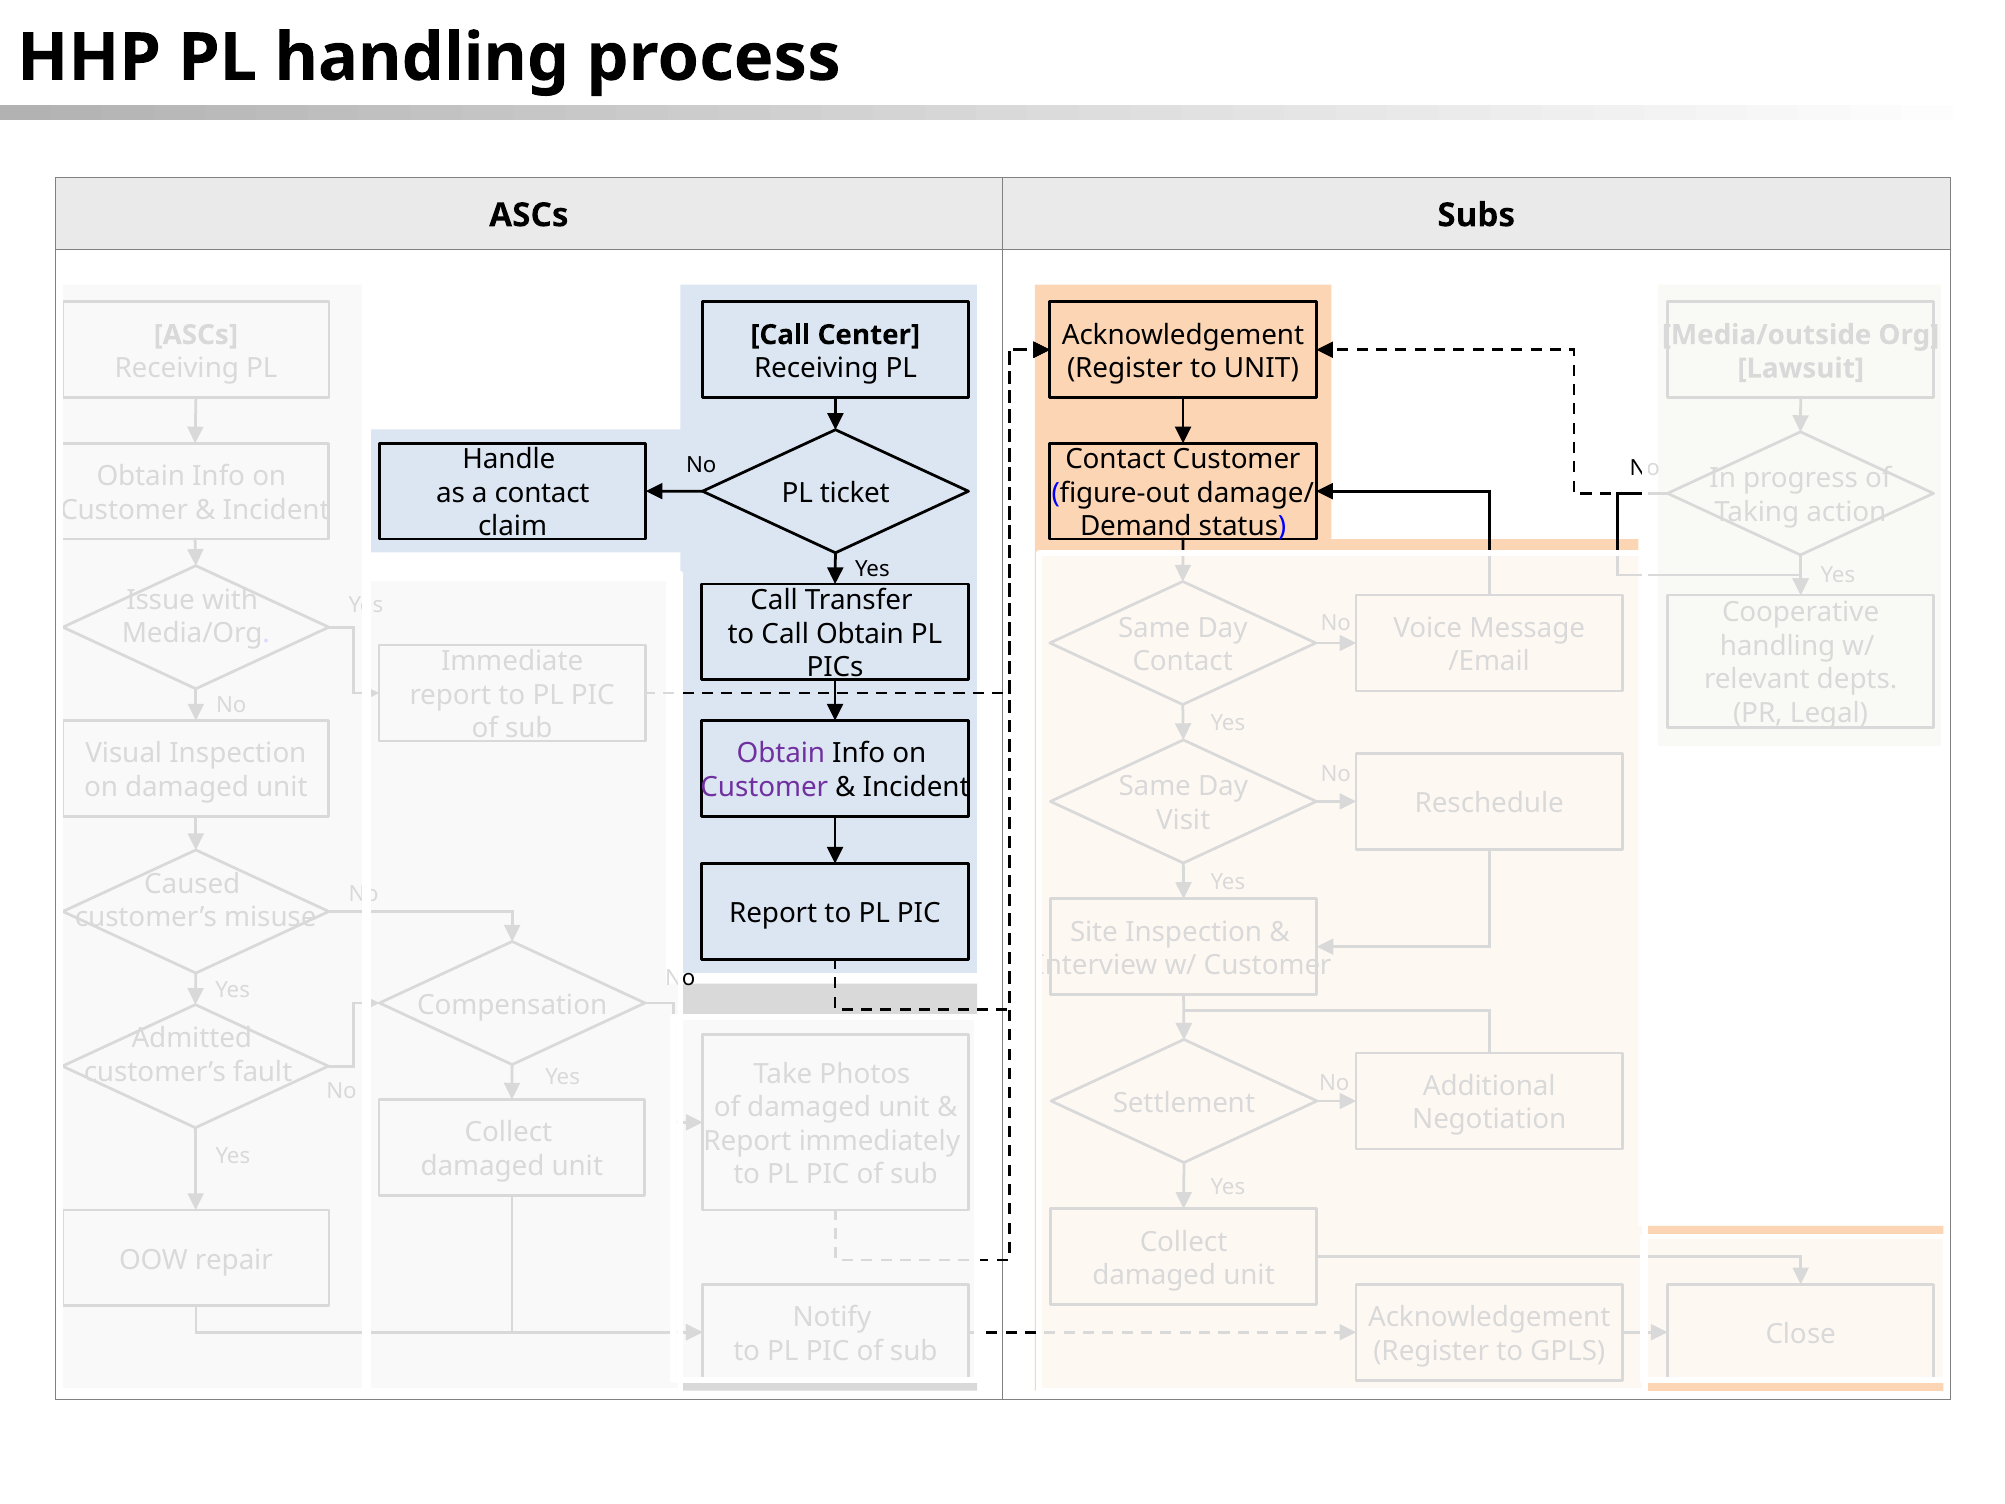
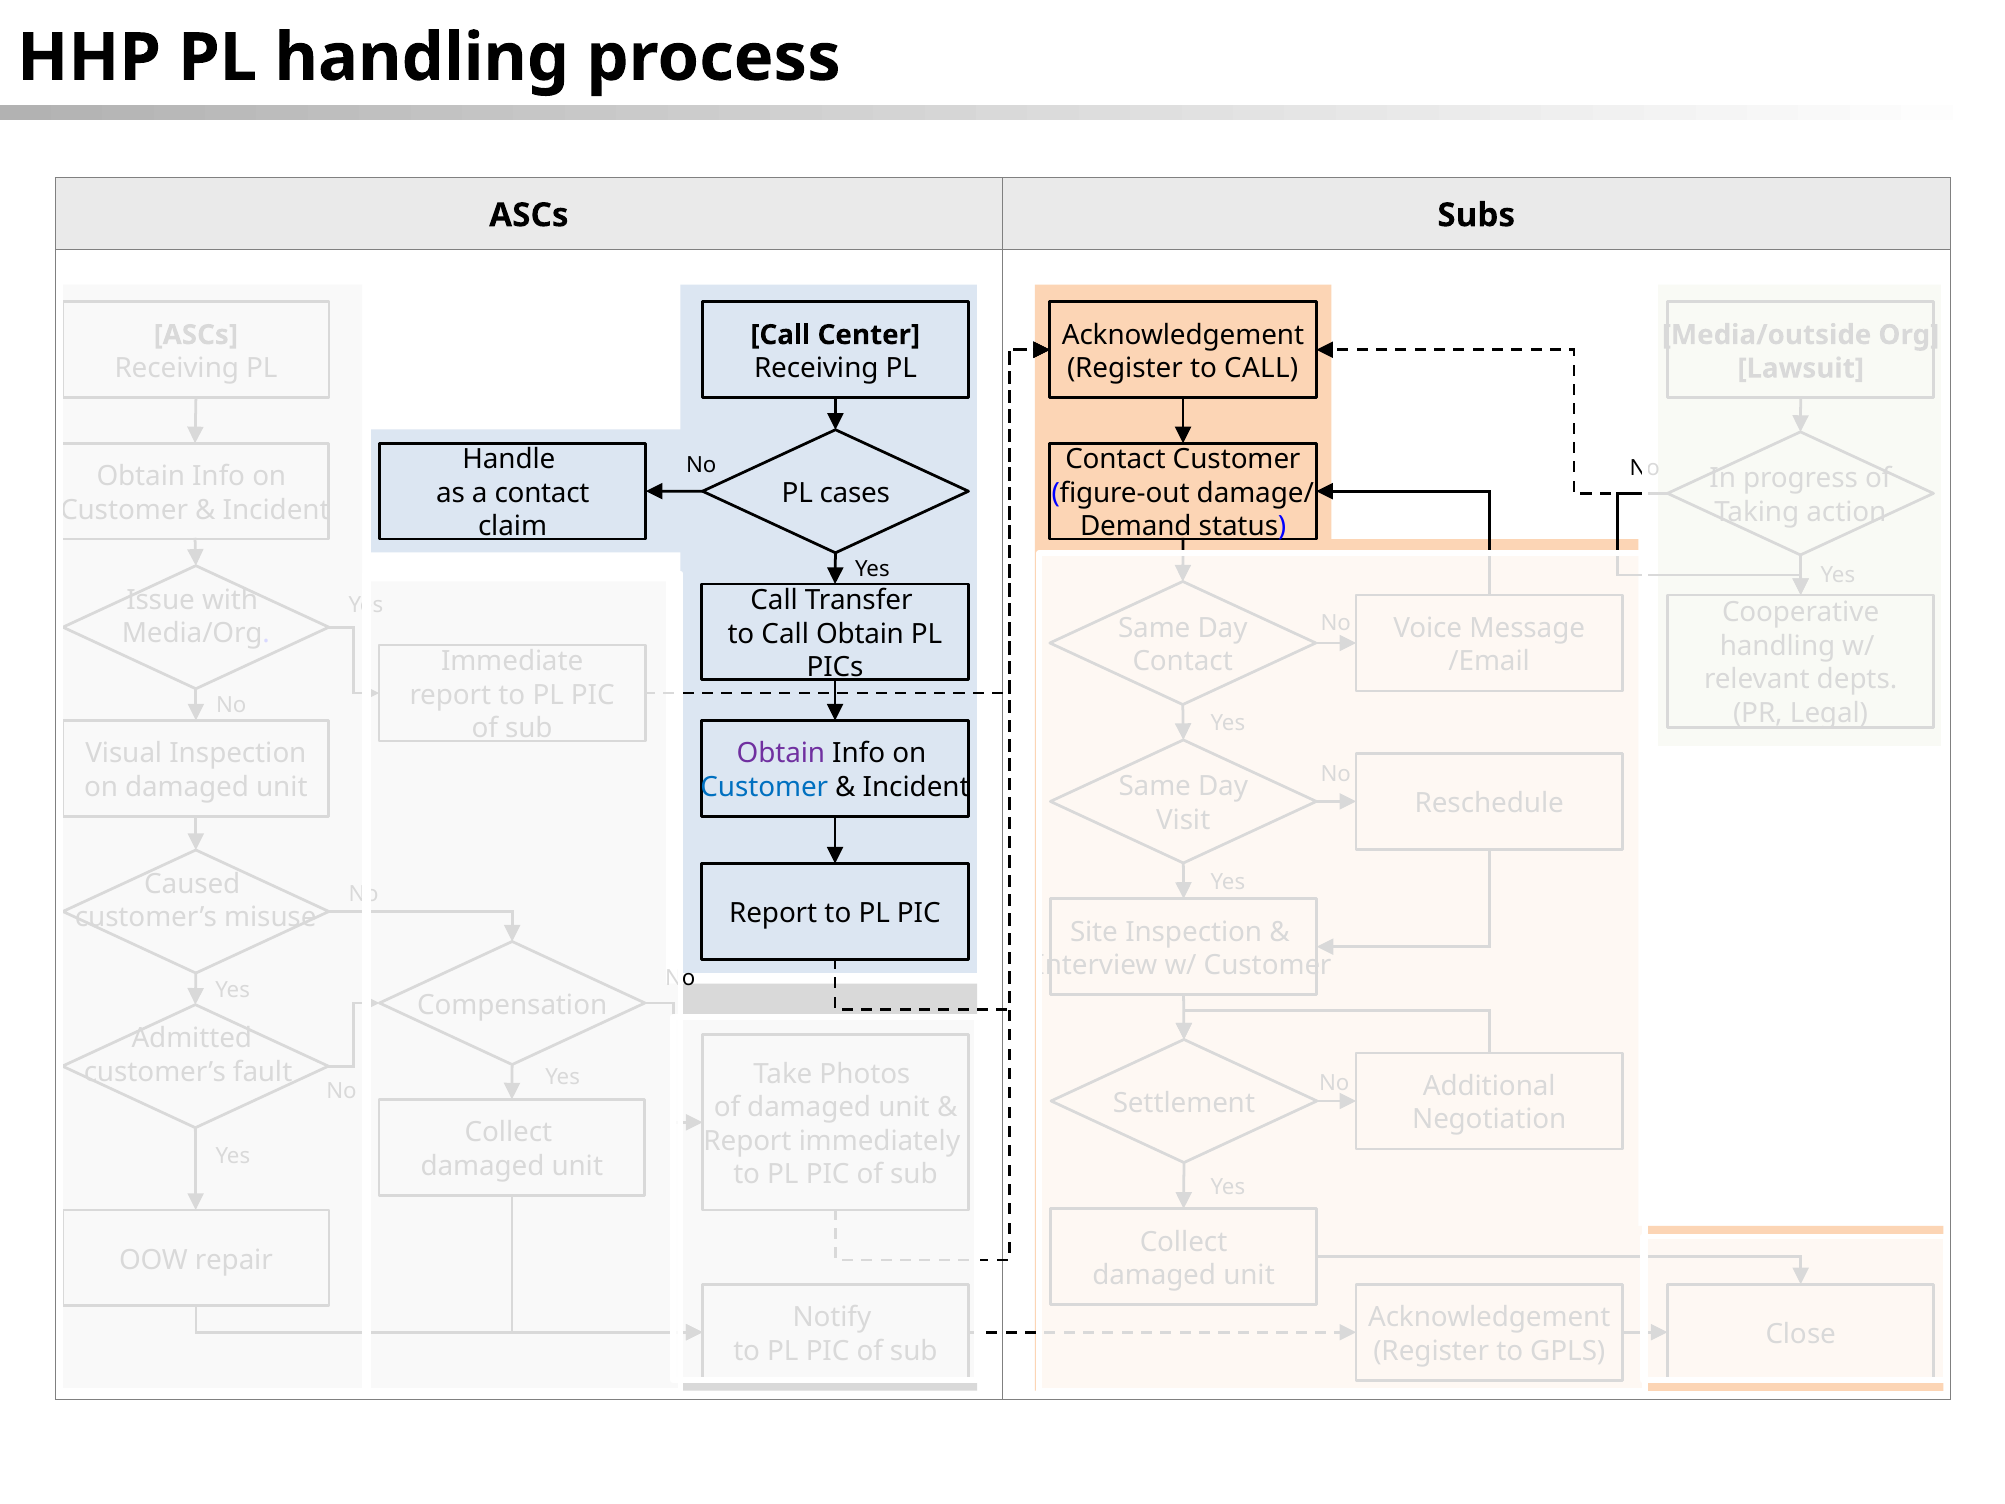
Register to UNIT: UNIT -> CALL (1261, 368)
ticket: ticket -> cases (855, 493)
Customer colour: purple -> blue (764, 787)
